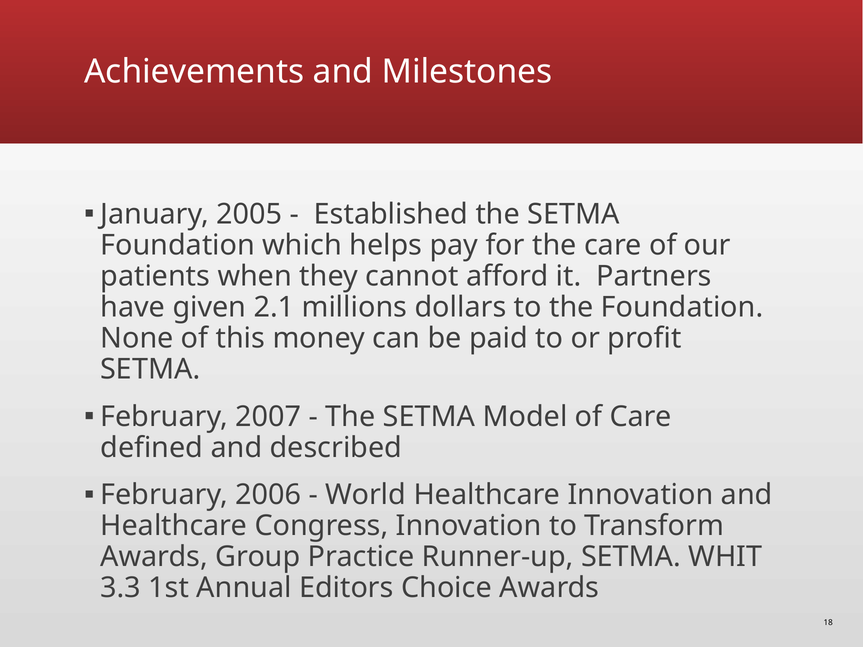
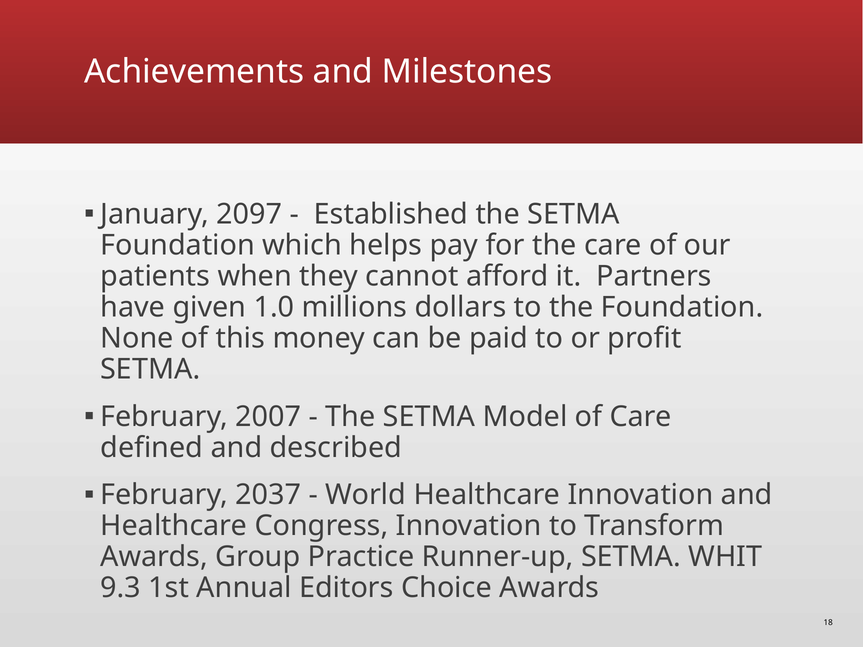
2005: 2005 -> 2097 (249, 214)
2.1: 2.1 -> 1.0 (274, 307)
2006: 2006 -> 2037 (268, 495)
3.3: 3.3 -> 9.3 (121, 588)
